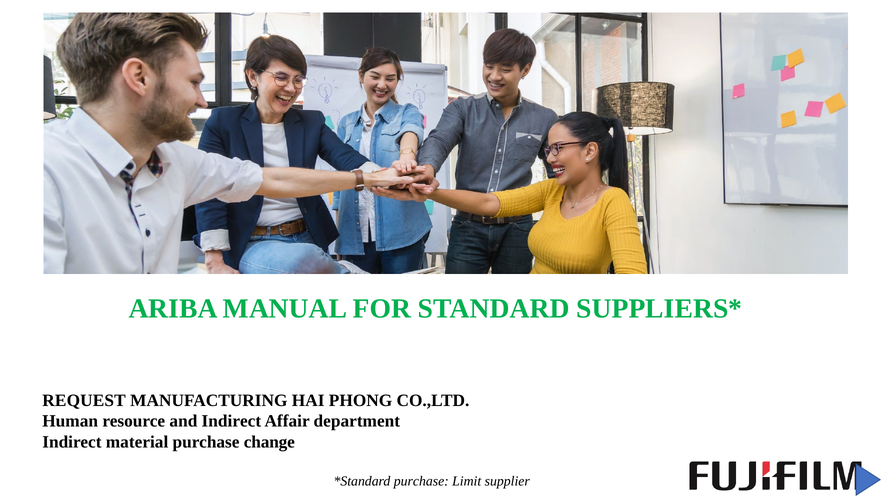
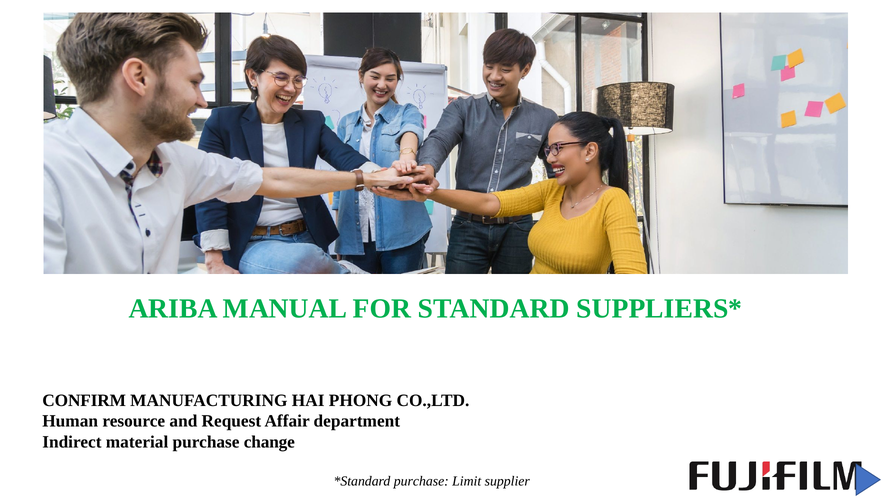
REQUEST: REQUEST -> CONFIRM (84, 400)
and Indirect: Indirect -> Request (231, 421)
